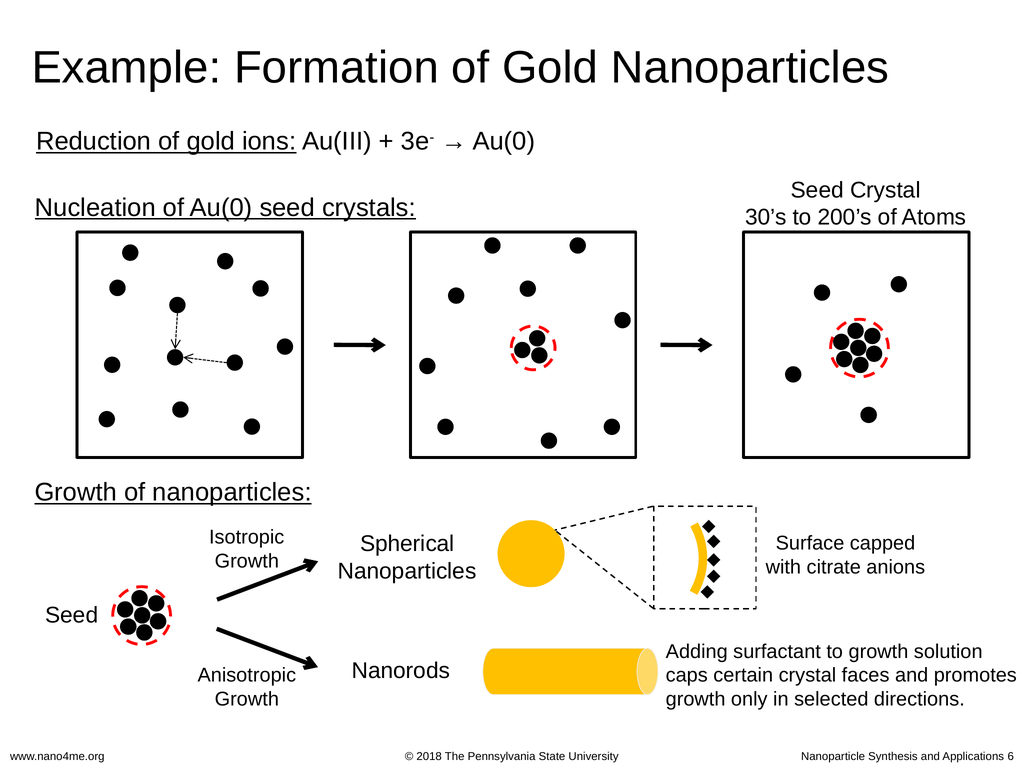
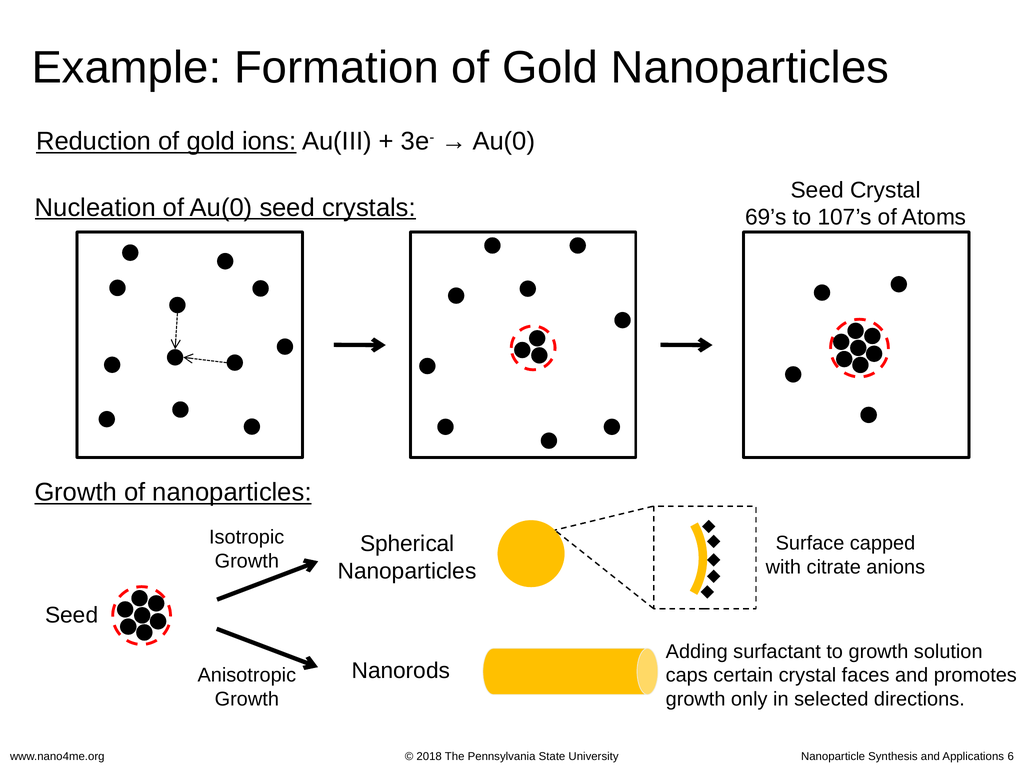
30’s: 30’s -> 69’s (766, 217)
200’s: 200’s -> 107’s (845, 217)
